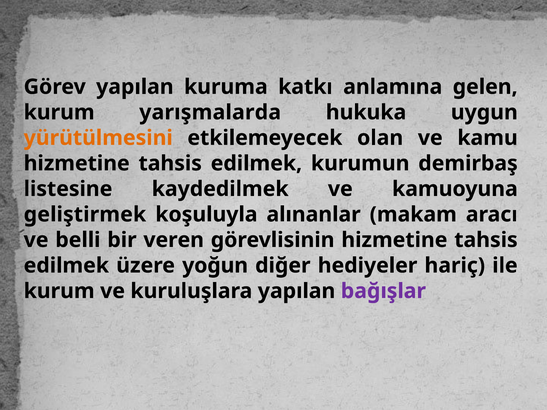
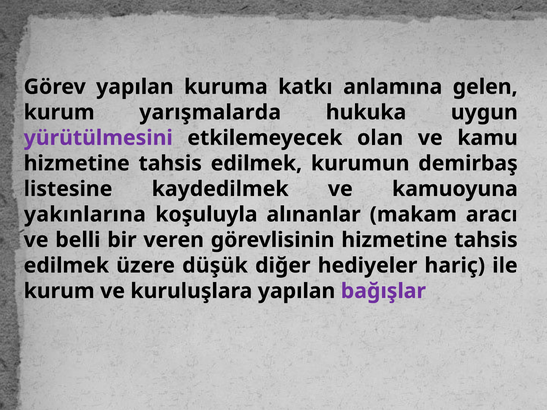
yürütülmesini colour: orange -> purple (98, 138)
geliştirmek: geliştirmek -> yakınlarına (85, 215)
yoğun: yoğun -> düşük (215, 266)
